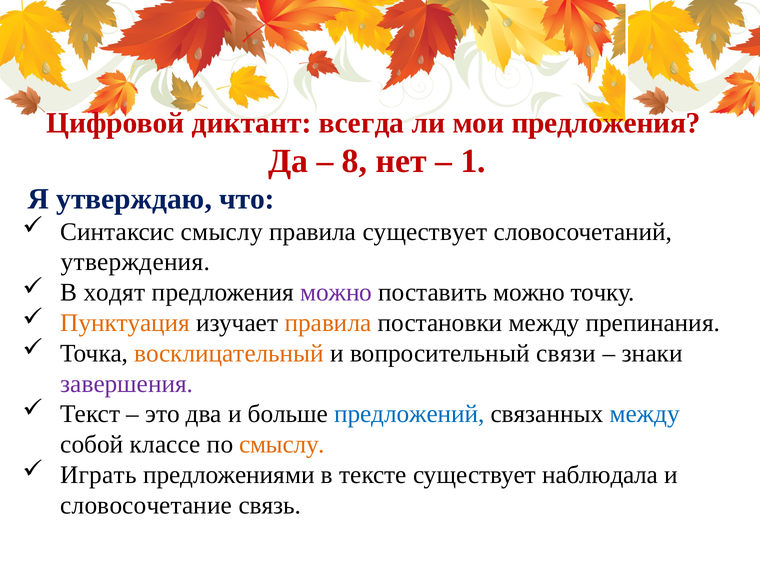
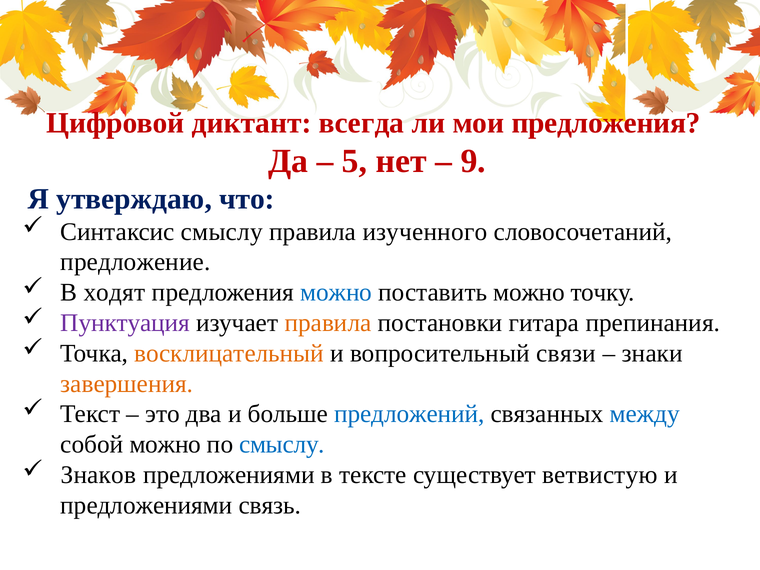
8: 8 -> 5 (355, 161)
1: 1 -> 9 (473, 161)
правила существует: существует -> изученного (425, 232)
утверждения: утверждения -> предложение (135, 262)
можно colour: purple -> blue (336, 292)
Пунктуация colour: orange -> purple (125, 323)
постановки между: между -> гитара (544, 323)
завершения colour: purple -> orange (127, 384)
собой классе: классе -> можно (165, 444)
смыслу colour: orange -> blue (282, 444)
Играть: Играть -> Знаков (98, 475)
наблюдала: наблюдала -> ветвистую (600, 475)
словосочетание: словосочетание -> предложениями (146, 505)
